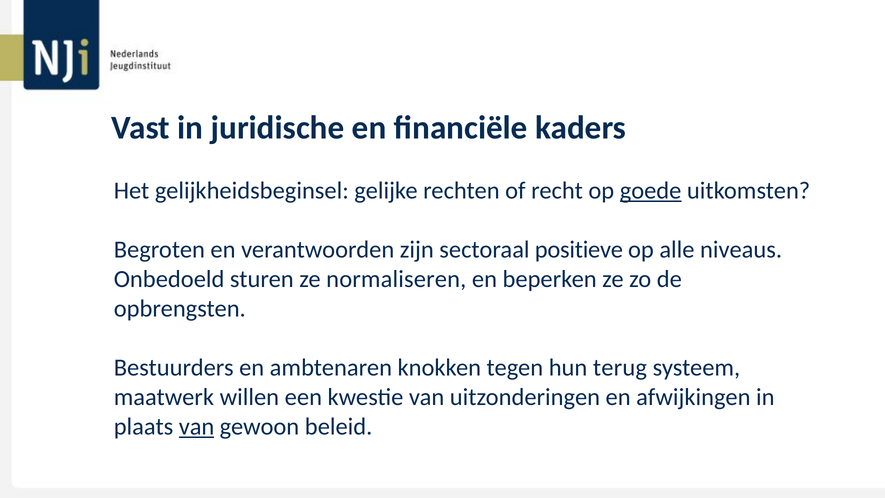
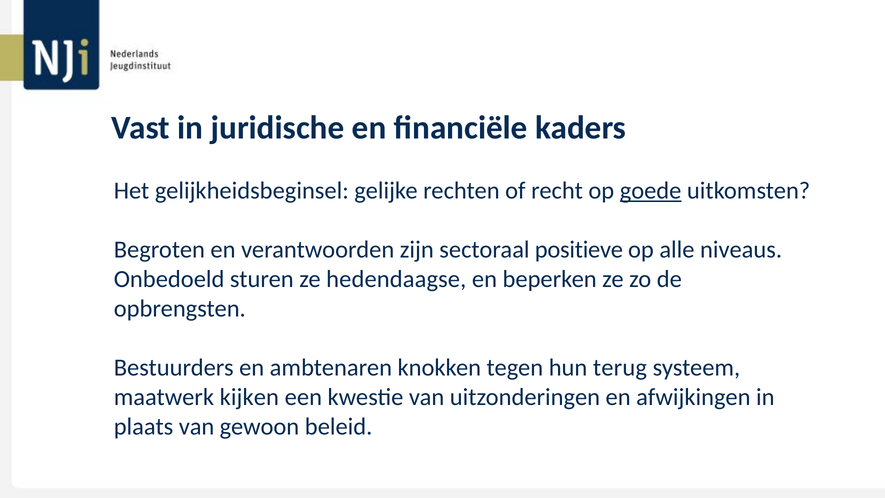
normaliseren: normaliseren -> hedendaagse (396, 279)
willen: willen -> kijken (249, 397)
van underline: present -> none (197, 427)
